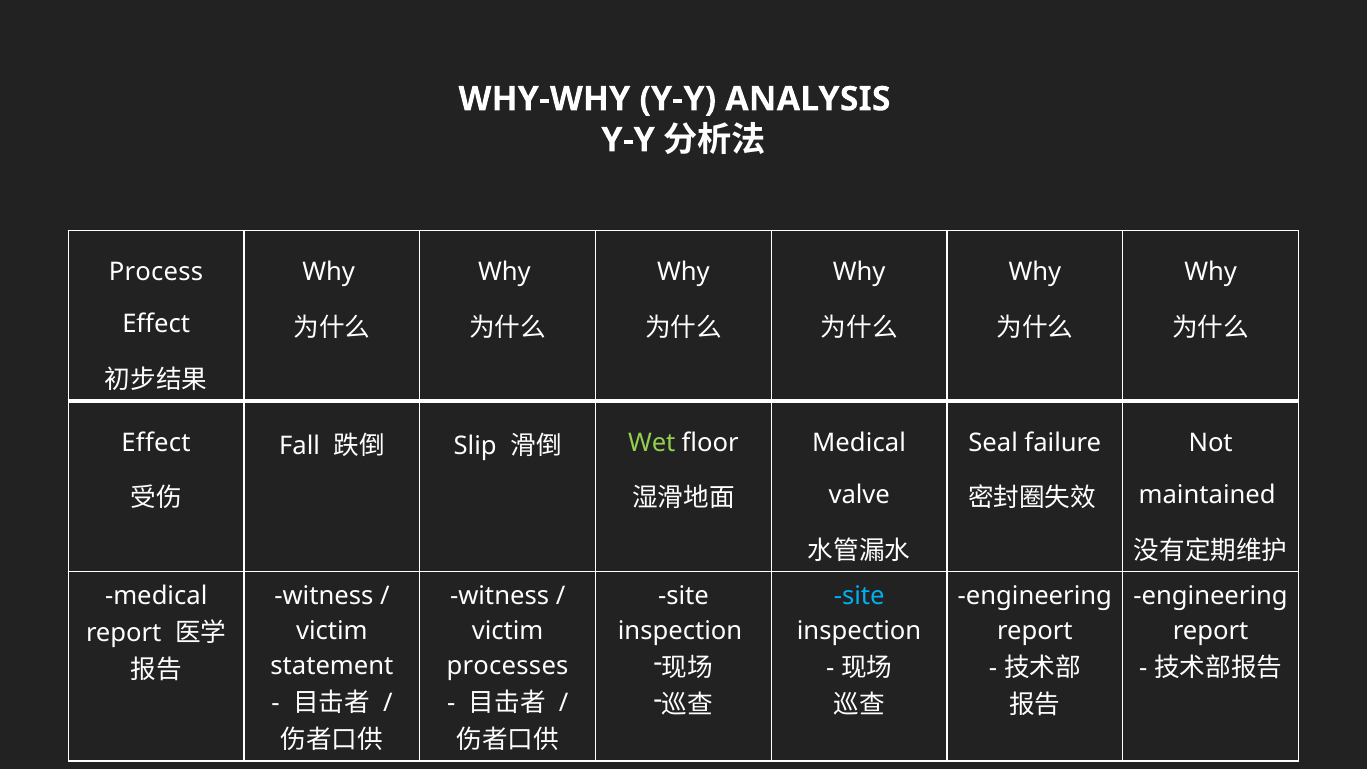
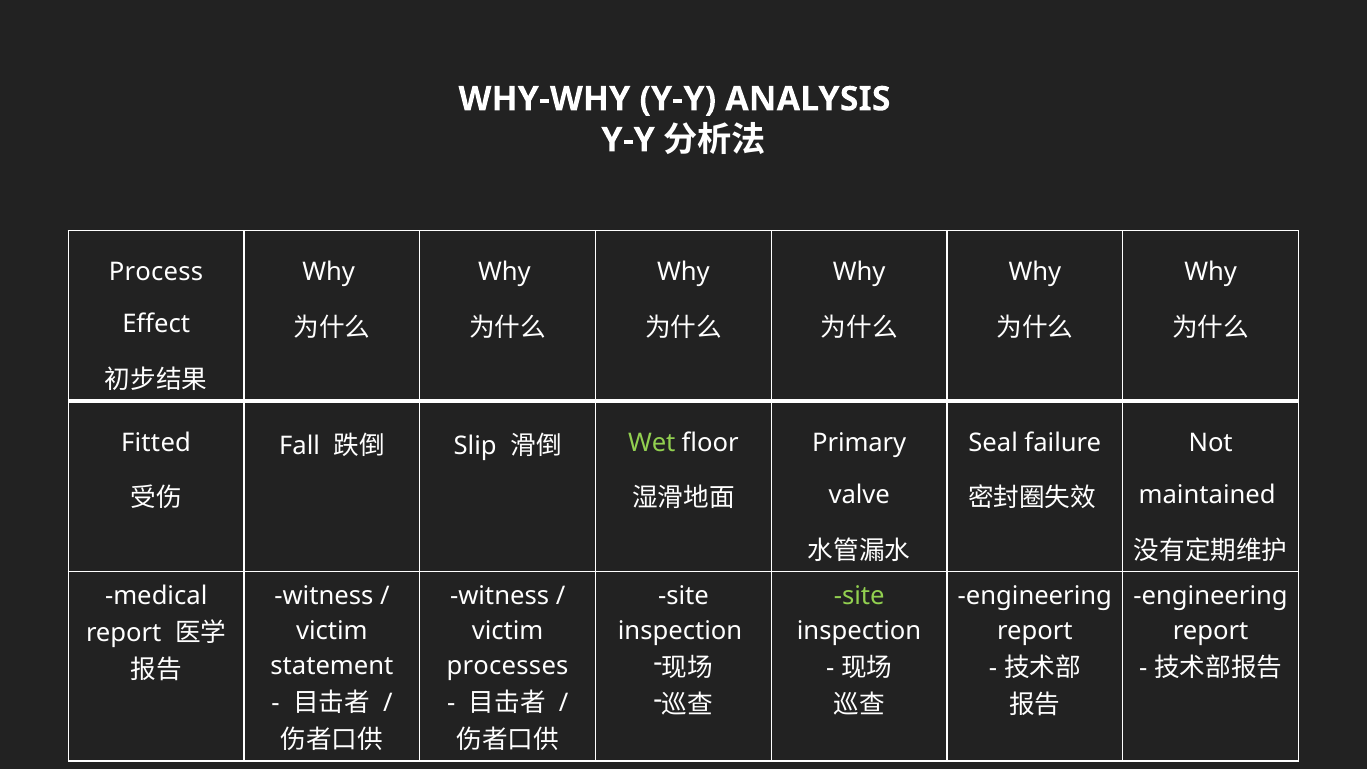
Effect: Effect -> Fitted (156, 443)
Medical: Medical -> Primary (859, 443)
site colour: light blue -> light green (859, 596)
